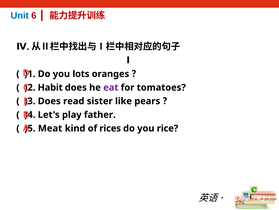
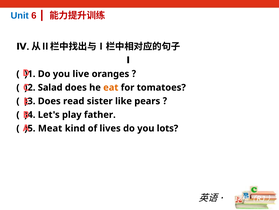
lots: lots -> live (81, 74)
Habit: Habit -> Salad (50, 87)
eat colour: purple -> orange (111, 87)
rices: rices -> lives (110, 128)
rice: rice -> lots (168, 128)
